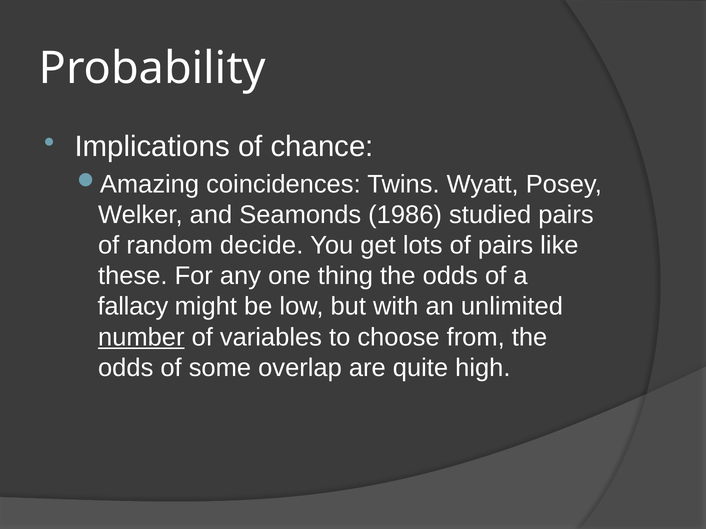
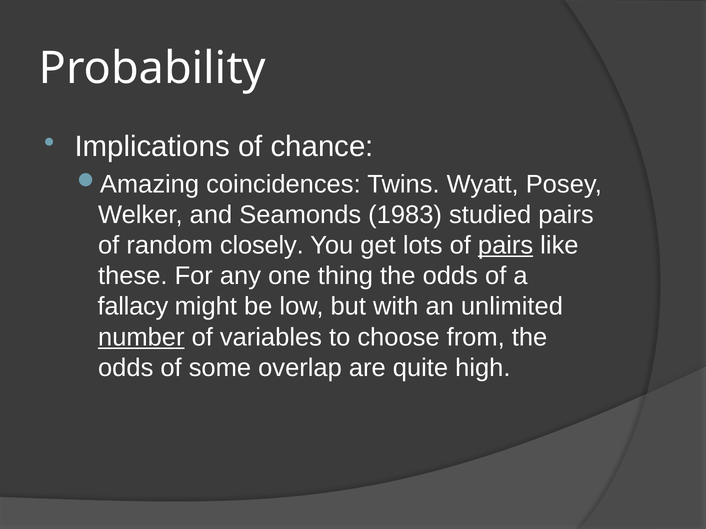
1986: 1986 -> 1983 (405, 215)
decide: decide -> closely (262, 246)
pairs underline: none -> present (506, 246)
